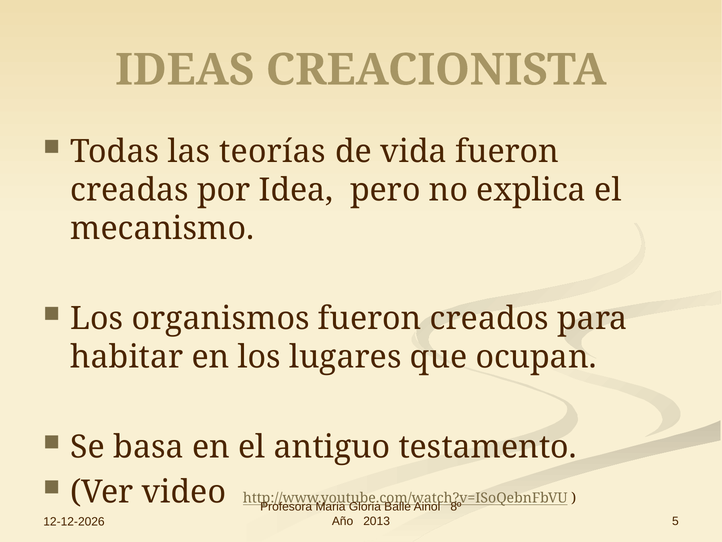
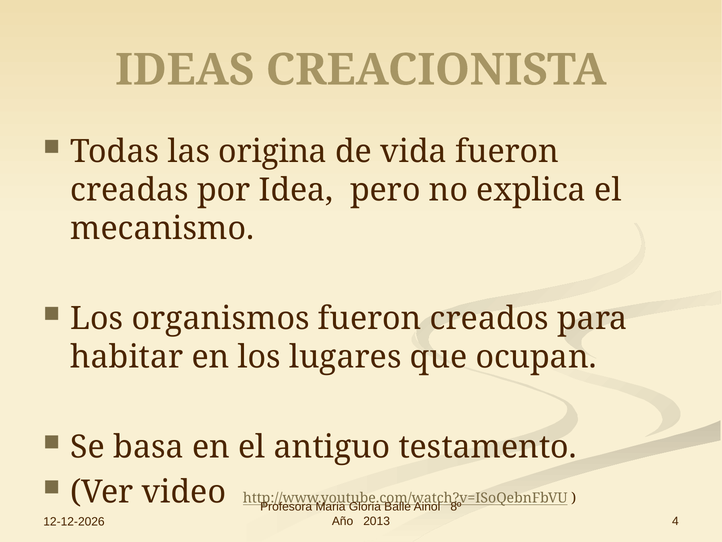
teorías: teorías -> origina (273, 151)
5: 5 -> 4 (675, 521)
